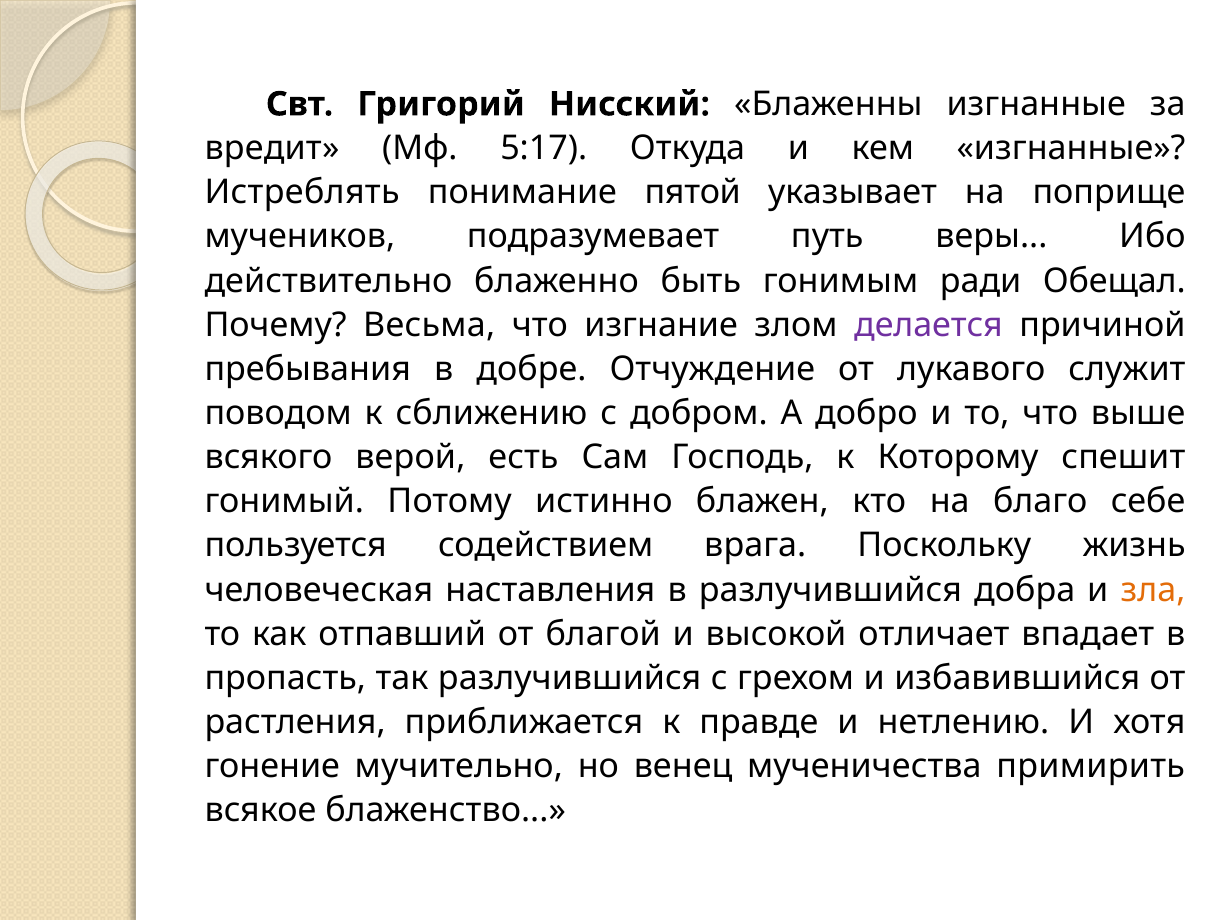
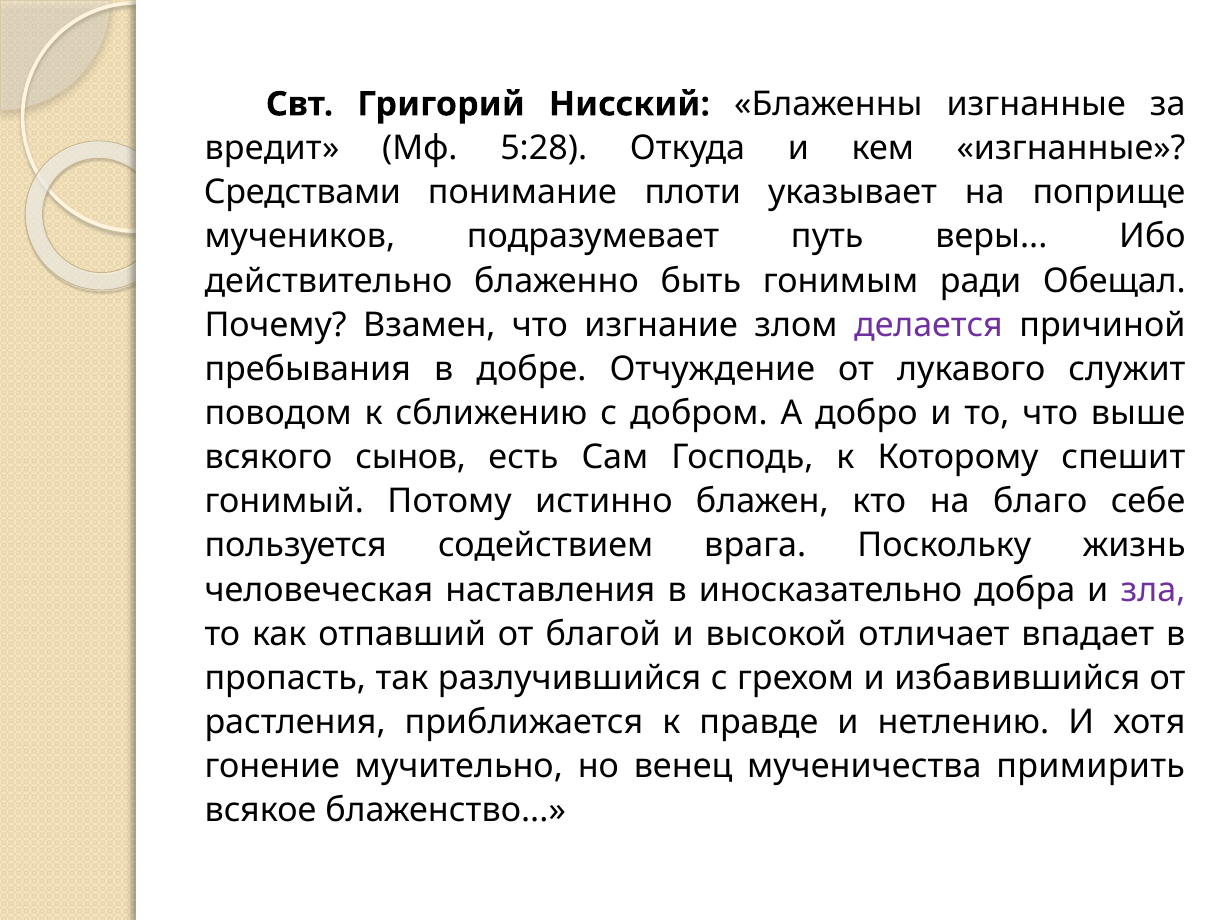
5:17: 5:17 -> 5:28 (544, 148)
Истреблять: Истреблять -> Средствами (302, 192)
пятой: пятой -> плоти (693, 192)
Весьма: Весьма -> Взамен (429, 325)
верой: верой -> сынов (411, 457)
в разлучившийся: разлучившийся -> иносказательно (831, 589)
зла colour: orange -> purple (1153, 589)
